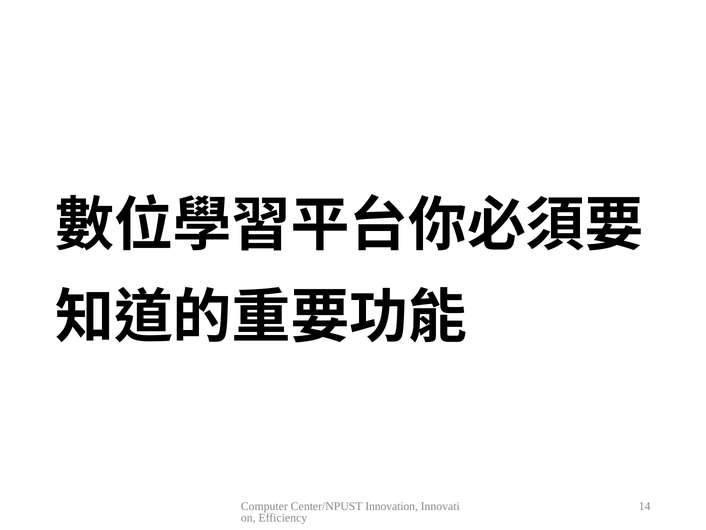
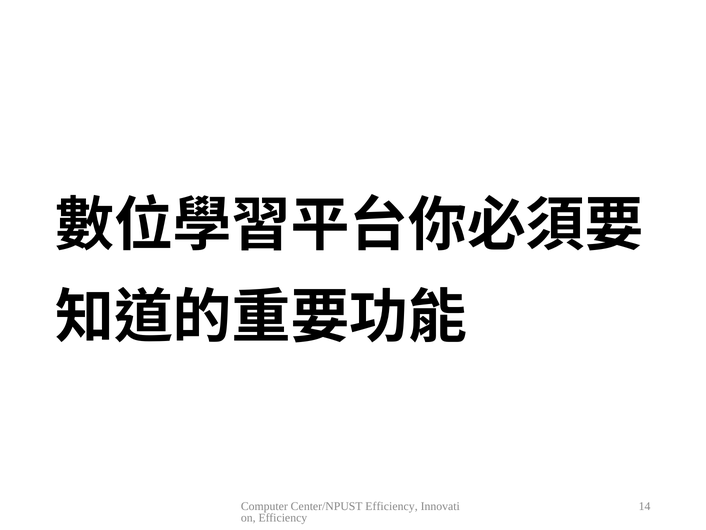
Center/NPUST Innovation: Innovation -> Efficiency (392, 506)
